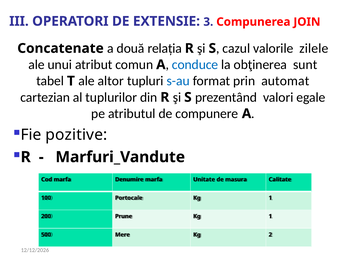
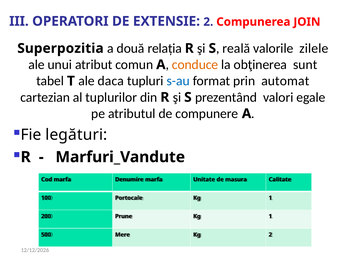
EXTENSIE 3: 3 -> 2 (208, 22)
Concatenate: Concatenate -> Superpozitia (60, 48)
cazul: cazul -> reală (236, 48)
conduce colour: blue -> orange (195, 65)
altor: altor -> daca (111, 81)
pozitive: pozitive -> legături (76, 135)
